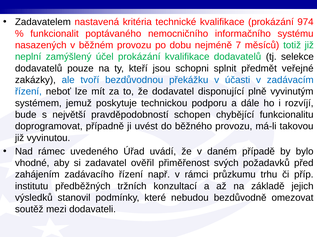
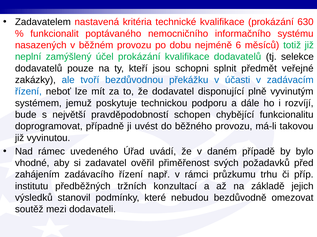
974: 974 -> 630 (305, 22)
7: 7 -> 6 (238, 45)
